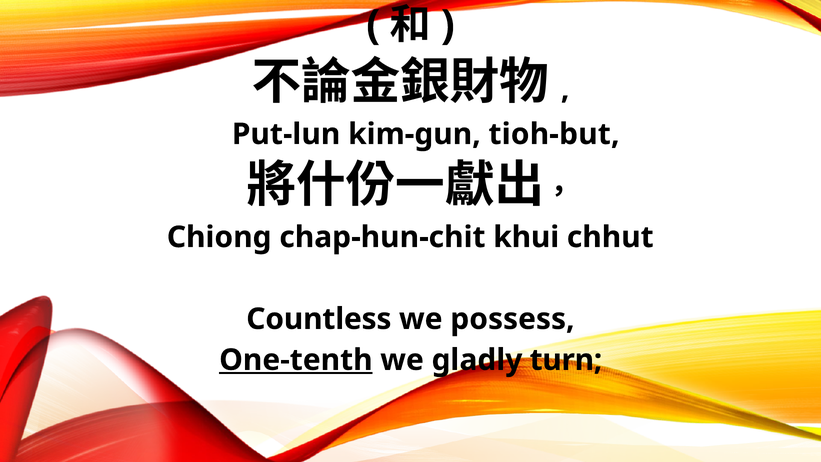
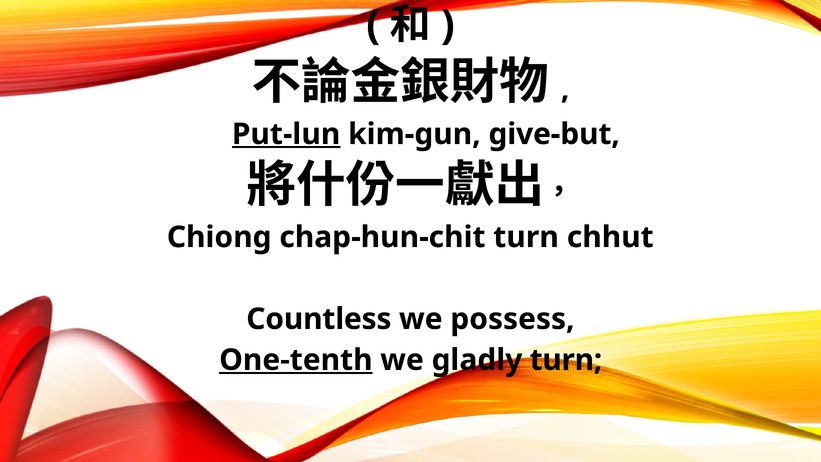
Put-lun underline: none -> present (286, 134)
tioh-but: tioh-but -> give-but (554, 134)
chap-hun-chit khui: khui -> turn (526, 237)
